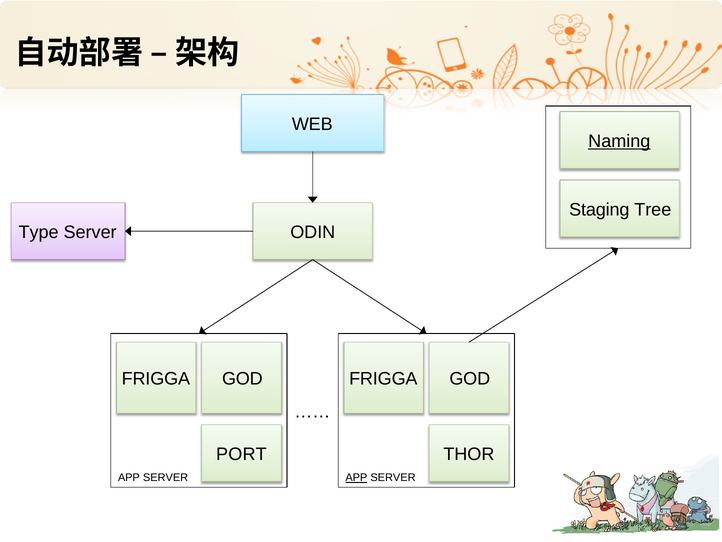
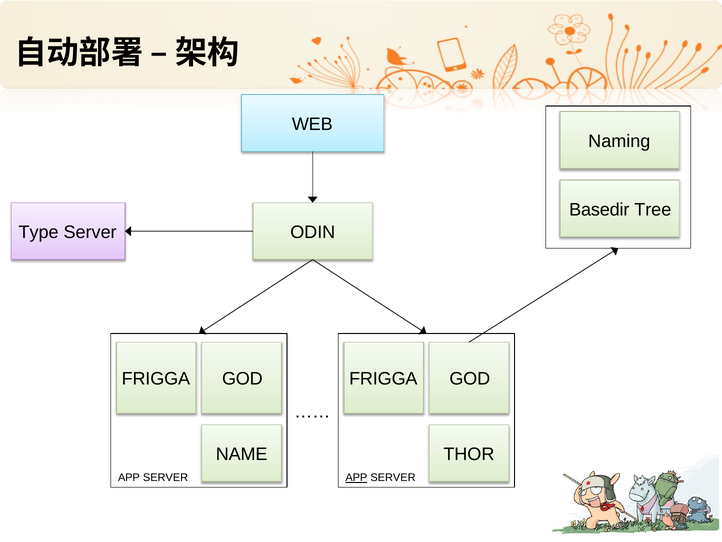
Naming underline: present -> none (619, 141)
Staging: Staging -> Basedir (599, 209)
PORT: PORT -> NAME (242, 454)
